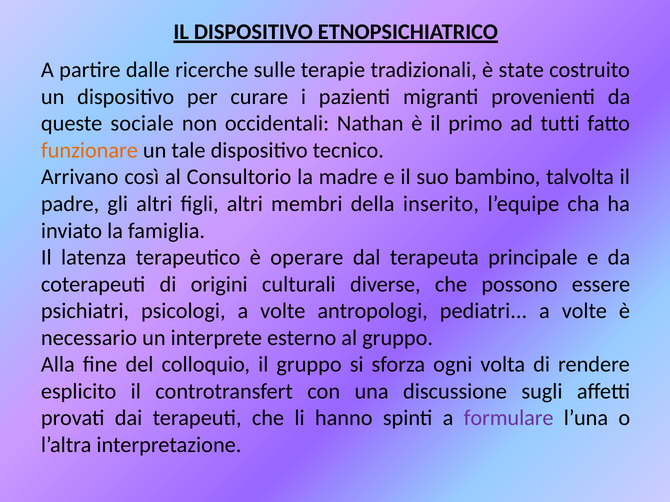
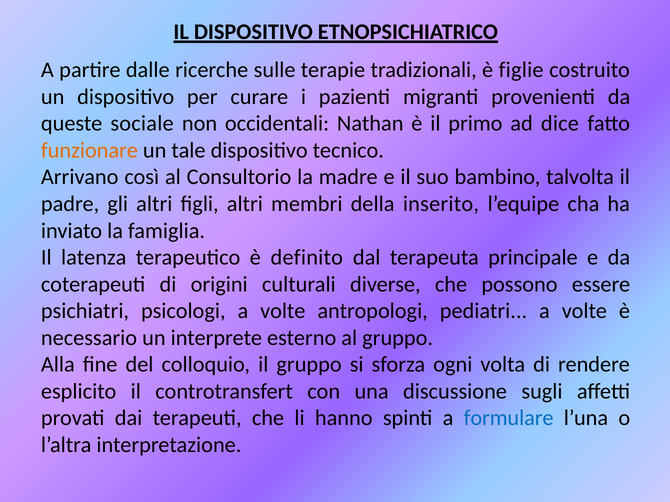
state: state -> figlie (521, 70)
tutti: tutti -> dice (560, 124)
operare: operare -> definito (307, 258)
formulare colour: purple -> blue (509, 418)
